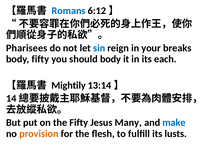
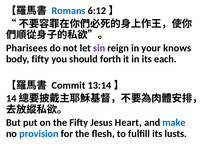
sin colour: blue -> purple (99, 48)
breaks: breaks -> knows (177, 48)
should body: body -> forth (111, 59)
Mightily: Mightily -> Commit (69, 85)
Many: Many -> Heart (128, 123)
provision colour: orange -> blue (39, 134)
